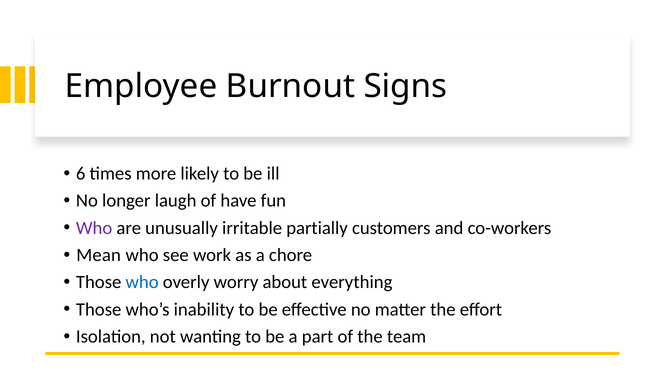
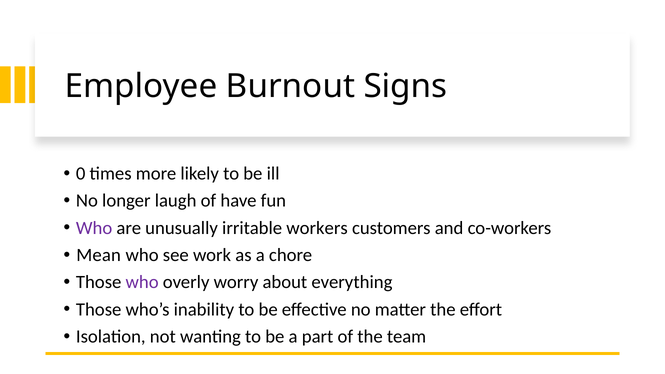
6: 6 -> 0 (81, 174)
partially: partially -> workers (317, 228)
who colour: blue -> purple (142, 282)
